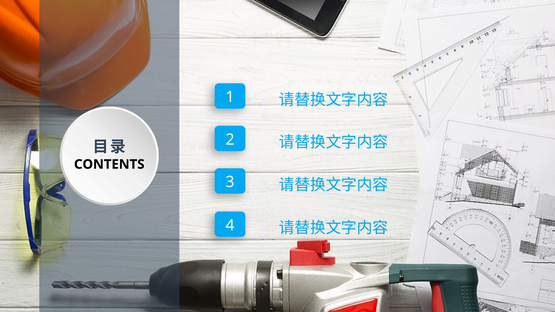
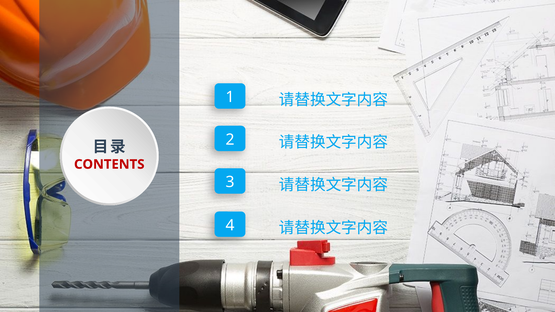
CONTENTS colour: black -> red (109, 164)
